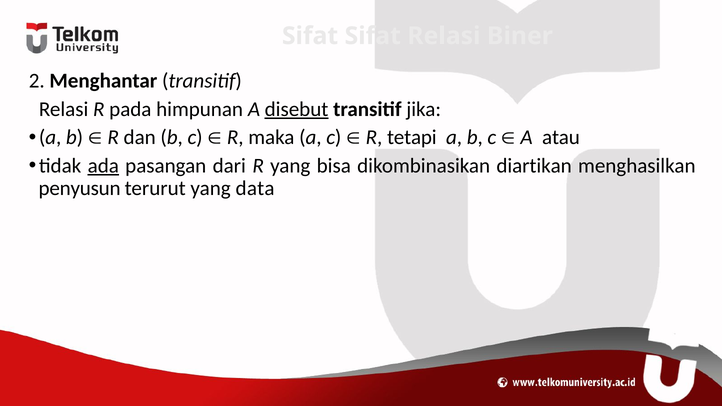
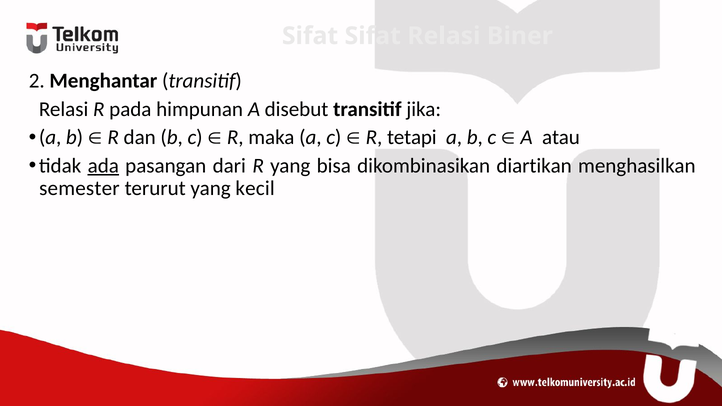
disebut underline: present -> none (297, 109)
penyusun: penyusun -> semester (79, 189)
data: data -> kecil (255, 189)
